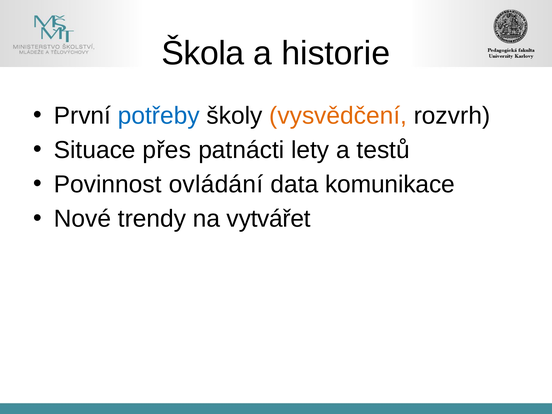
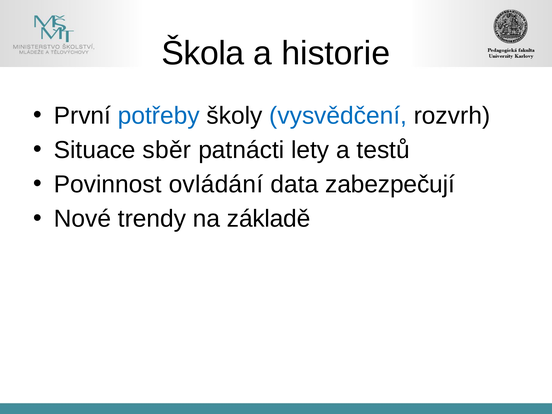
vysvědčení colour: orange -> blue (338, 116)
přes: přes -> sběr (167, 150)
komunikace: komunikace -> zabezpečují (390, 185)
vytvářet: vytvářet -> základě (269, 219)
